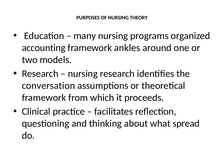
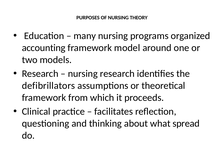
ankles: ankles -> model (127, 48)
conversation: conversation -> defibrillators (48, 86)
